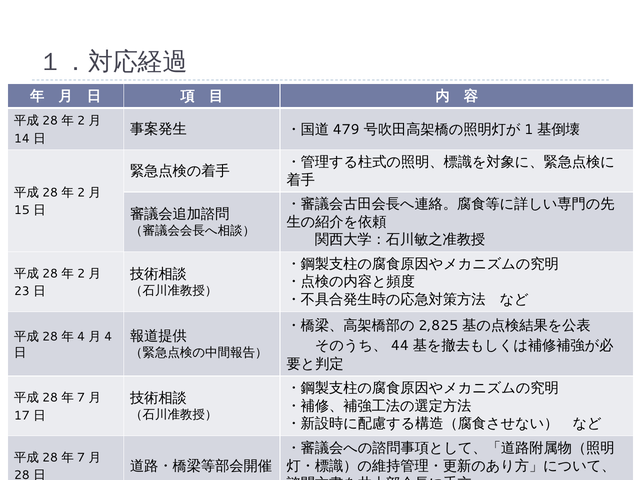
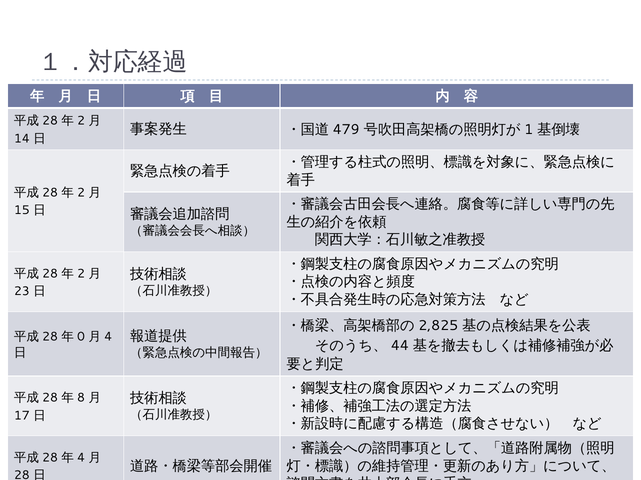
4: 4 -> 0 (81, 337)
7: 7 -> 8 (81, 398)
7: 7 -> 4 (81, 458)
